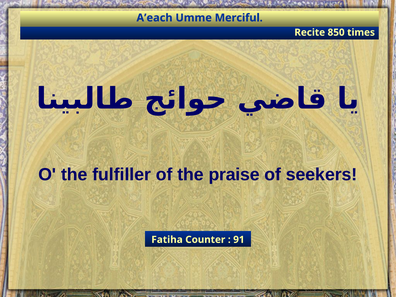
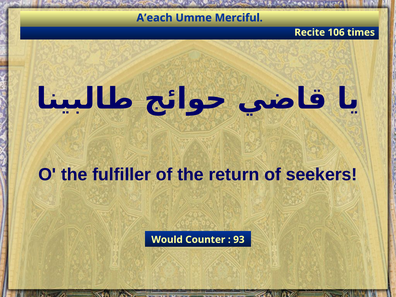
850: 850 -> 106 (336, 32)
praise: praise -> return (234, 175)
Fatiha: Fatiha -> Would (167, 240)
91: 91 -> 93 (239, 240)
